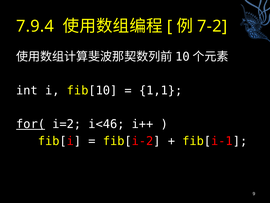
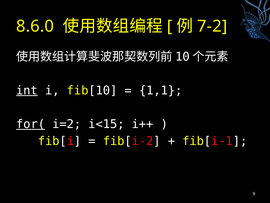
7.9.4: 7.9.4 -> 8.6.0 (35, 26)
int underline: none -> present (27, 90)
i<46: i<46 -> i<15 (106, 124)
